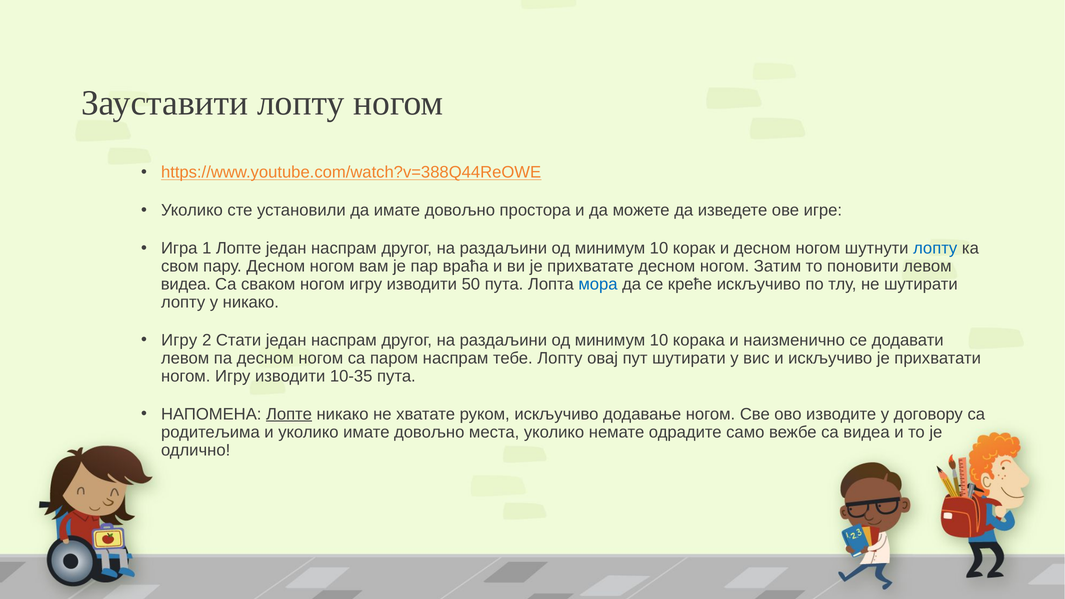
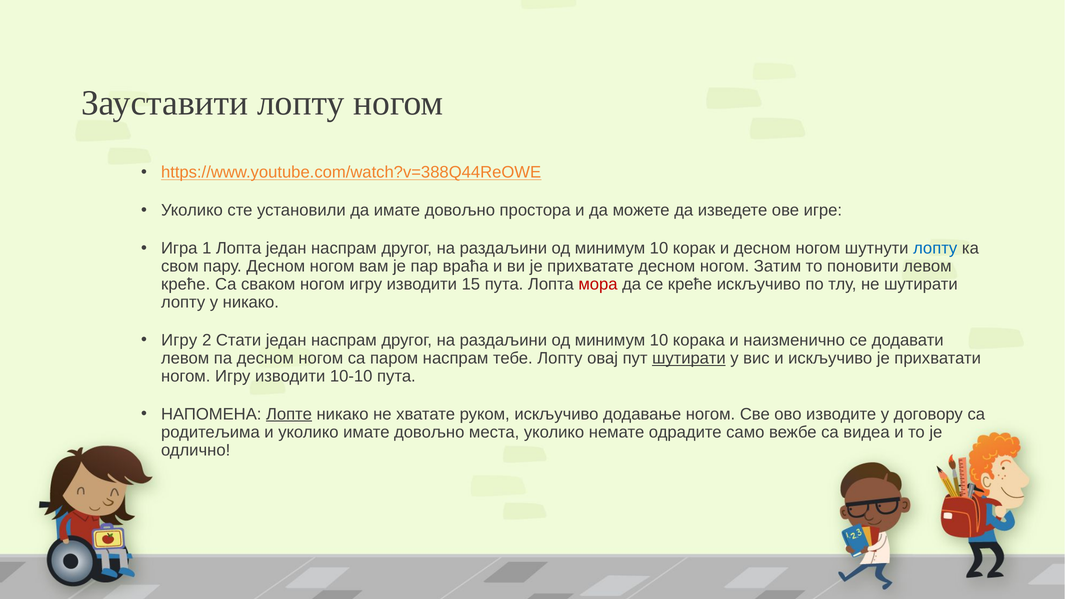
1 Лопте: Лопте -> Лопта (239, 248)
видеа: видеа -> креће (186, 284)
50: 50 -> 15 (471, 284)
мора colour: blue -> red (598, 284)
шутирати underline: none -> present (689, 358)
10-35: 10-35 -> 10-10 (351, 376)
